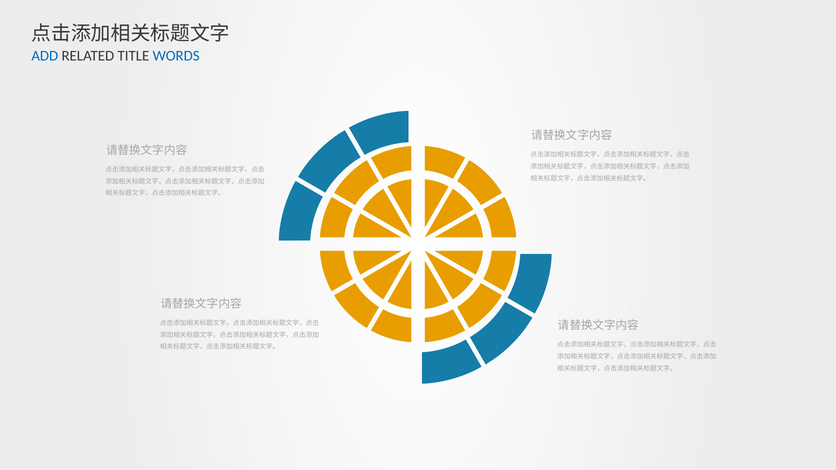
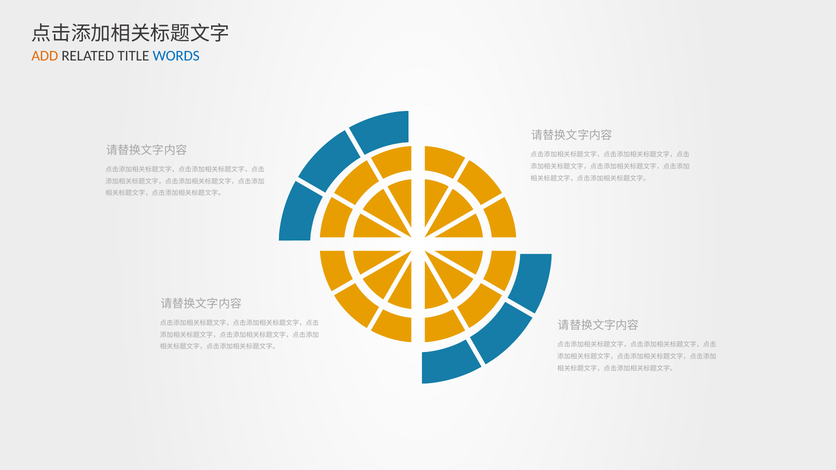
ADD colour: blue -> orange (45, 56)
